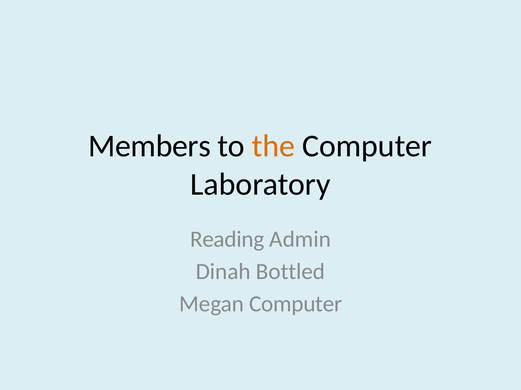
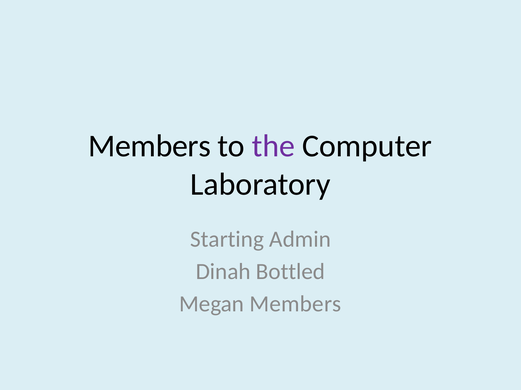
the colour: orange -> purple (273, 146)
Reading: Reading -> Starting (227, 240)
Megan Computer: Computer -> Members (295, 304)
